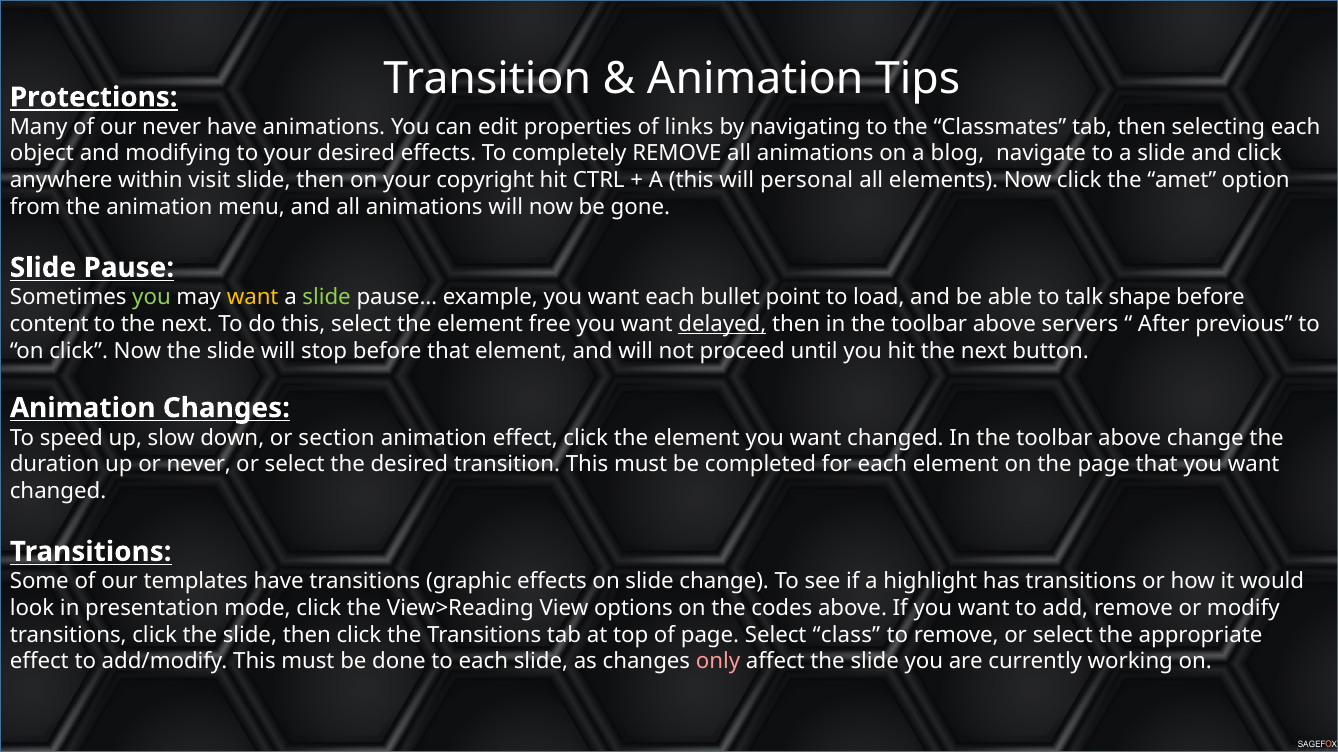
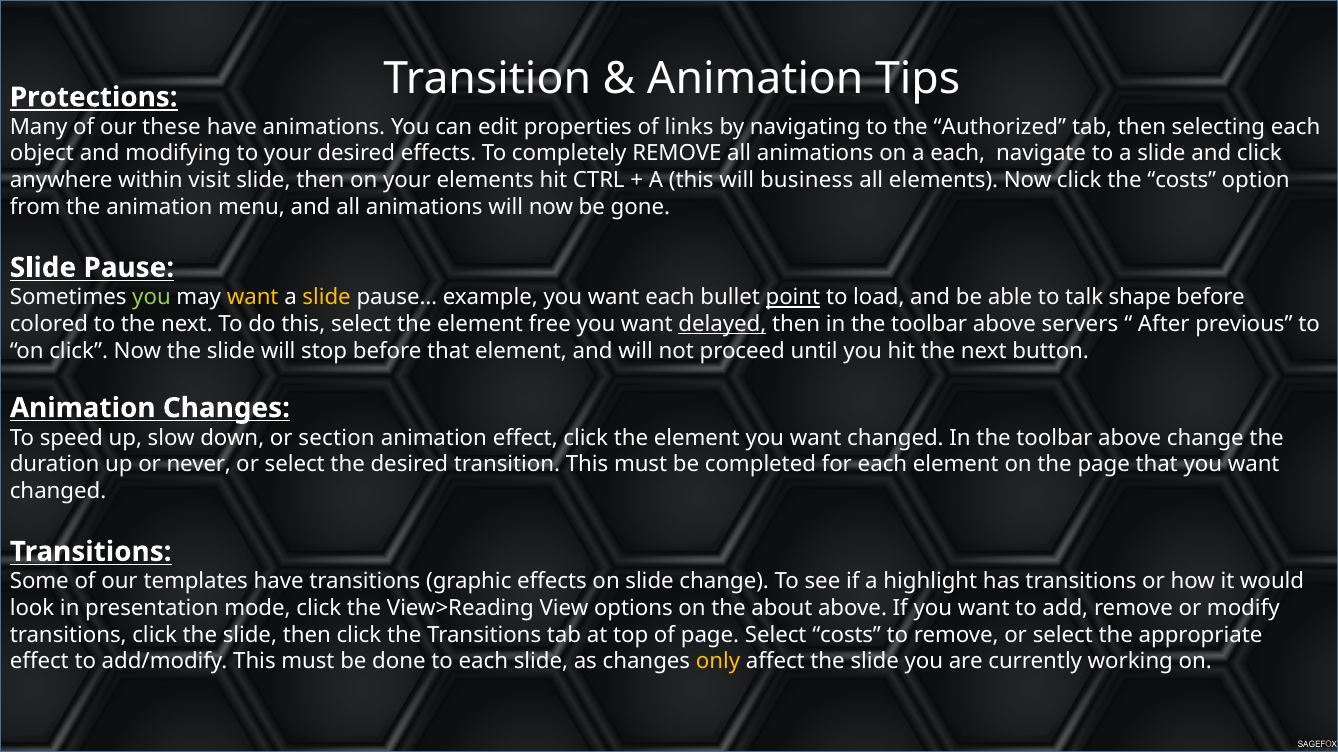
our never: never -> these (171, 127)
Classmates: Classmates -> Authorized (1000, 127)
a blog: blog -> each (958, 154)
your copyright: copyright -> elements (485, 181)
personal: personal -> business (807, 181)
the amet: amet -> costs (1182, 181)
slide colour: light green -> yellow (327, 298)
point underline: none -> present (793, 298)
content: content -> colored (49, 324)
codes: codes -> about (782, 609)
Select class: class -> costs (847, 635)
only colour: pink -> yellow (718, 662)
